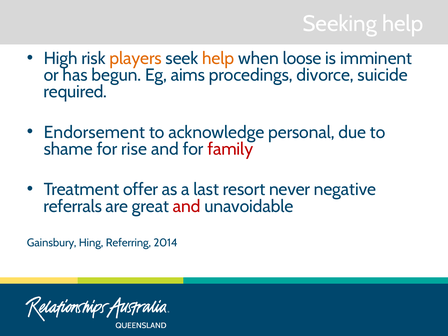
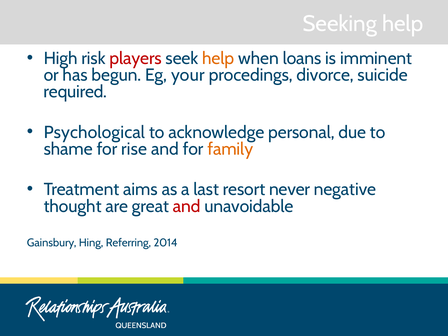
players colour: orange -> red (136, 58)
loose: loose -> loans (302, 58)
aims: aims -> your (188, 75)
Endorsement: Endorsement -> Psychological (94, 132)
family colour: red -> orange (230, 149)
offer: offer -> aims (140, 190)
referrals: referrals -> thought (73, 206)
